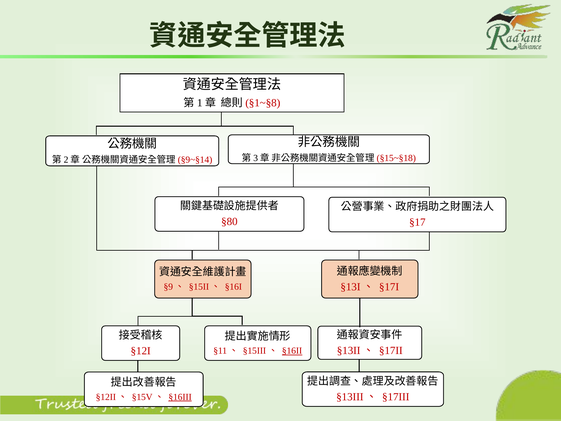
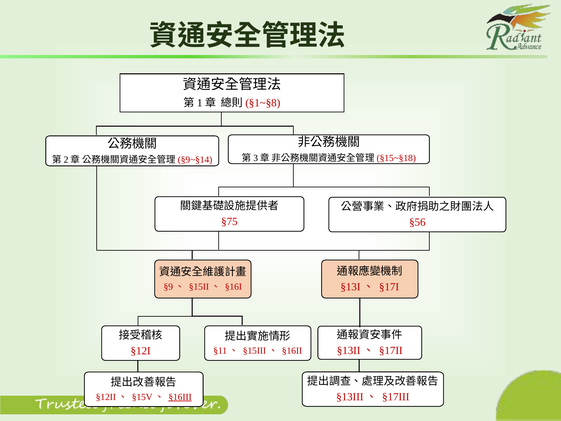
§80: §80 -> §75 (229, 222)
§17: §17 -> §56 (417, 222)
§16II underline: present -> none (292, 351)
